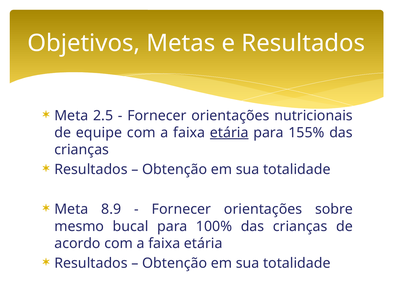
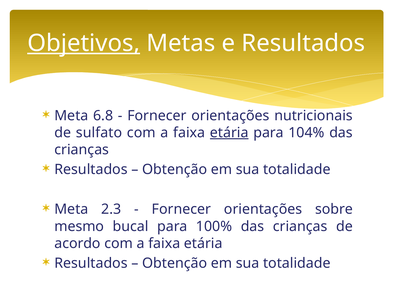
Objetivos underline: none -> present (84, 43)
2.5: 2.5 -> 6.8 (103, 116)
equipe: equipe -> sulfato (99, 133)
155%: 155% -> 104% (306, 133)
8.9: 8.9 -> 2.3 (111, 209)
